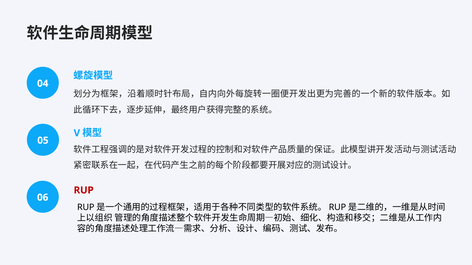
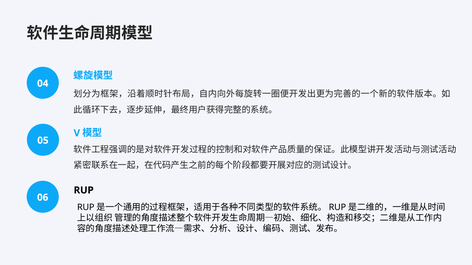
RUP colour: red -> black (84, 191)
